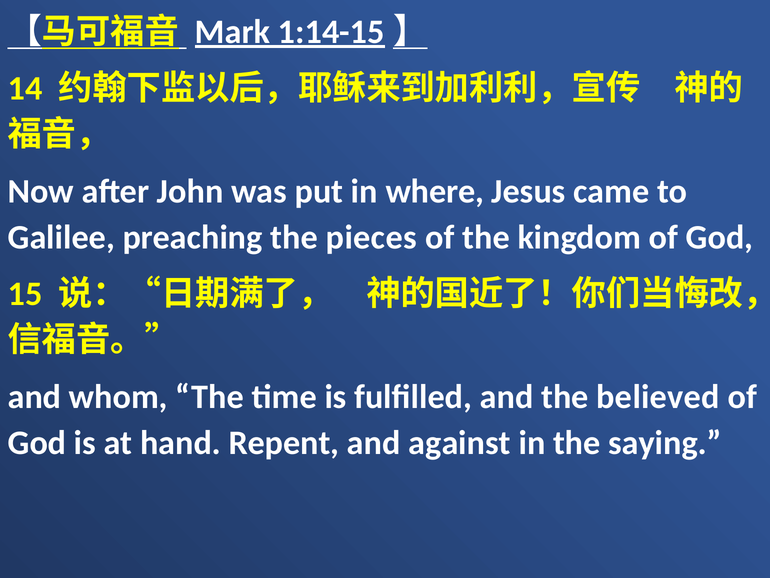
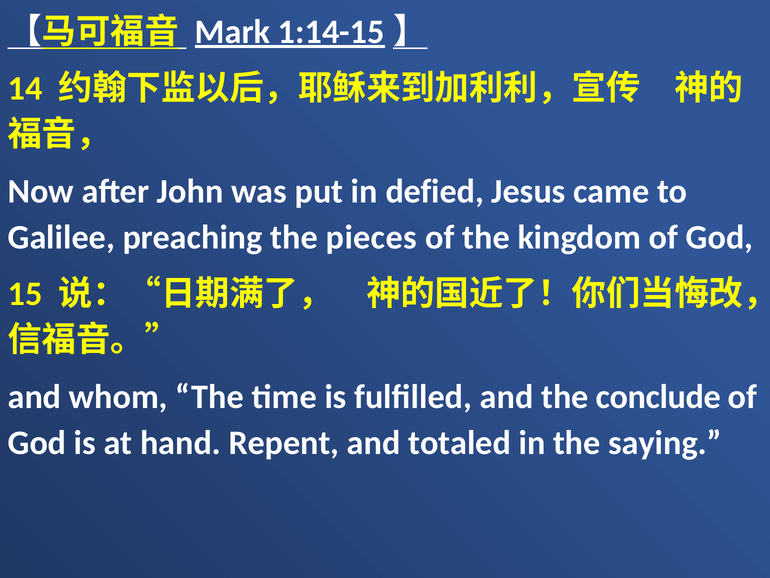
where: where -> defied (435, 191)
believed: believed -> conclude (658, 396)
against: against -> totaled (460, 442)
